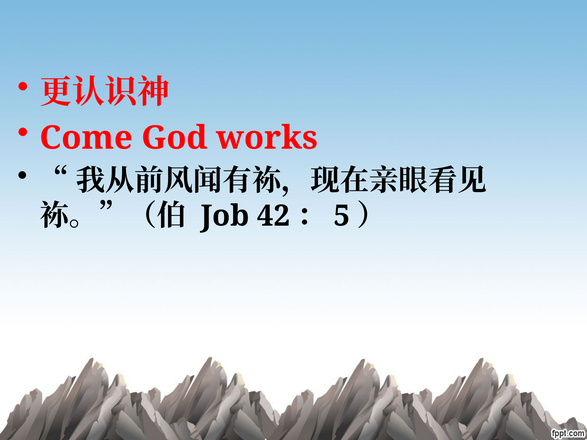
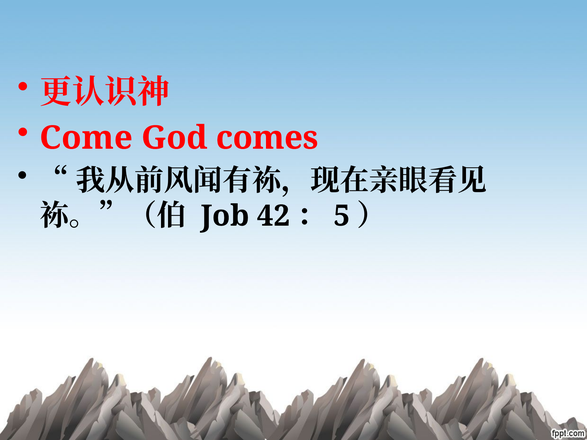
works: works -> comes (267, 138)
